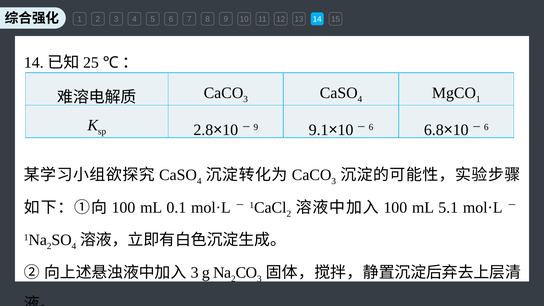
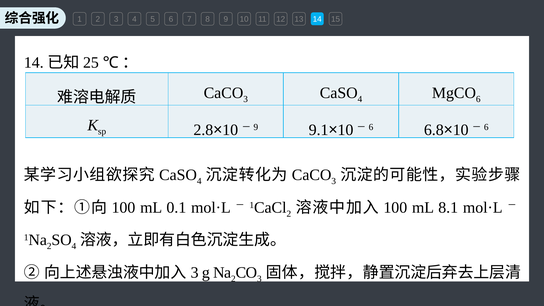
1: 1 -> 6 (478, 99)
5.1: 5.1 -> 8.1 (448, 208)
